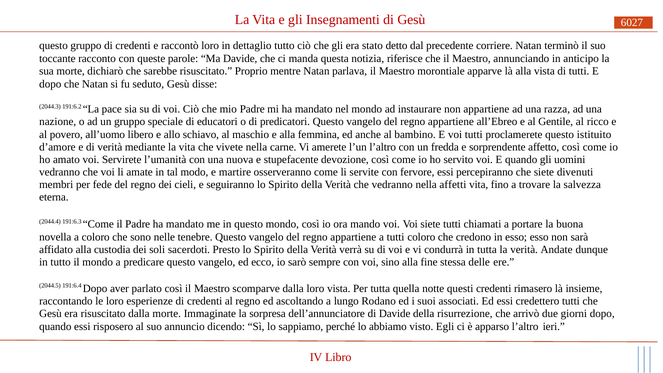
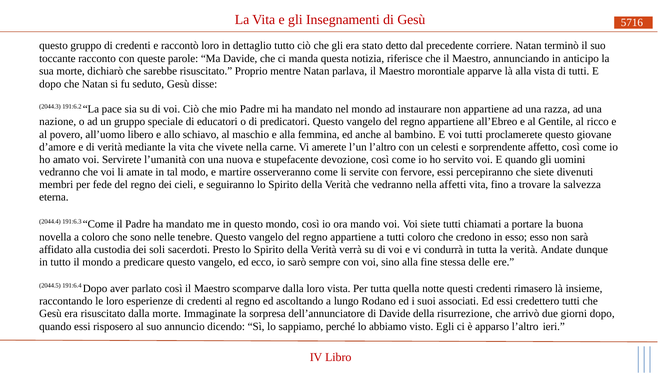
6027: 6027 -> 5716 (632, 23)
istituito: istituito -> giovane (594, 135)
fredda: fredda -> celesti (445, 147)
